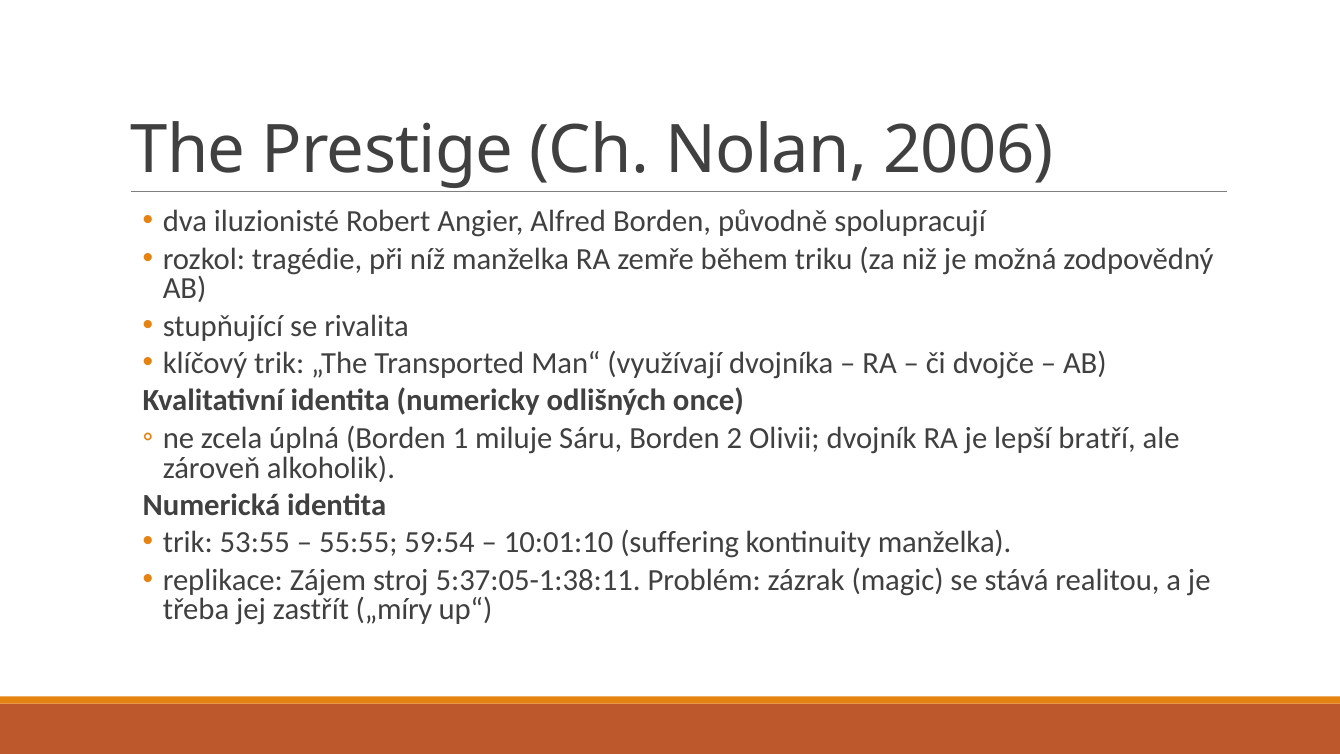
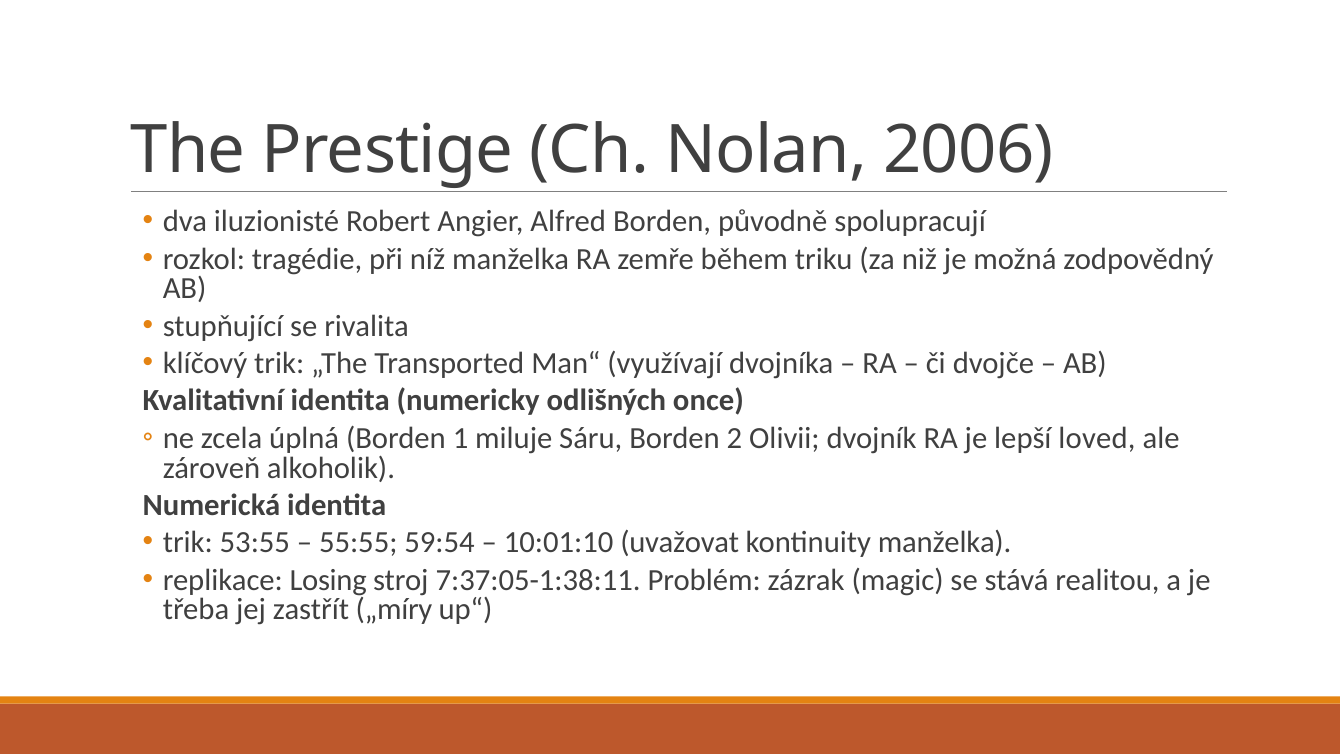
bratří: bratří -> loved (1097, 438)
suffering: suffering -> uvažovat (680, 542)
Zájem: Zájem -> Losing (328, 580)
5:37:05-1:38:11: 5:37:05-1:38:11 -> 7:37:05-1:38:11 (538, 580)
